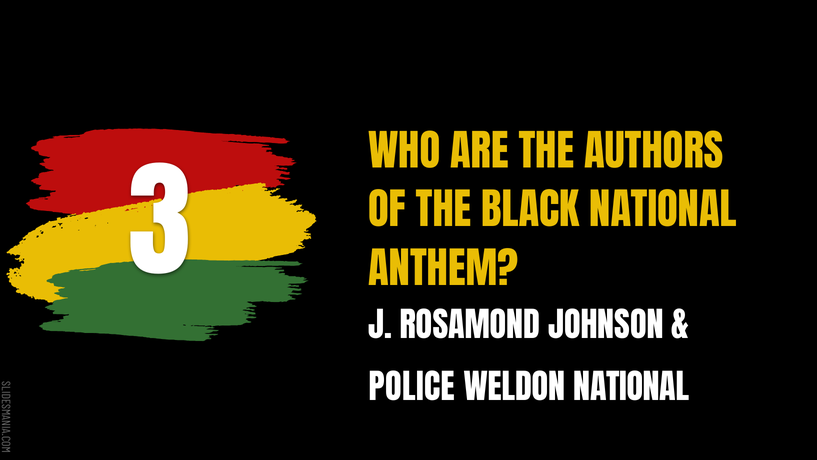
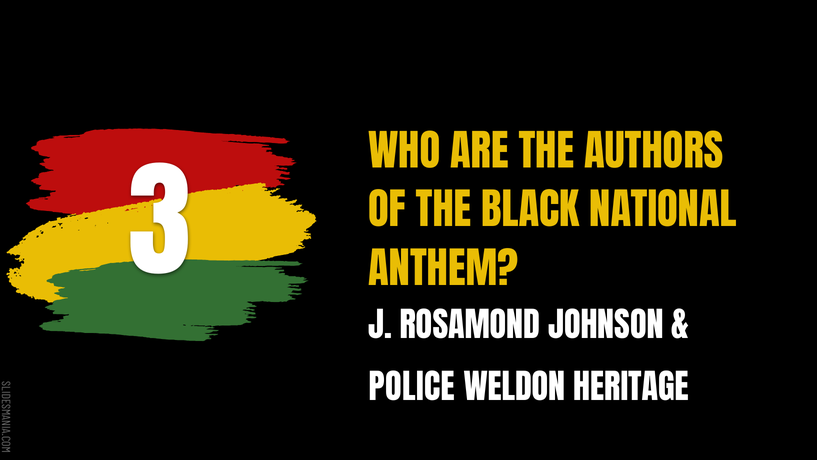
WELDON NATIONAL: NATIONAL -> HERITAGE (631, 389)
